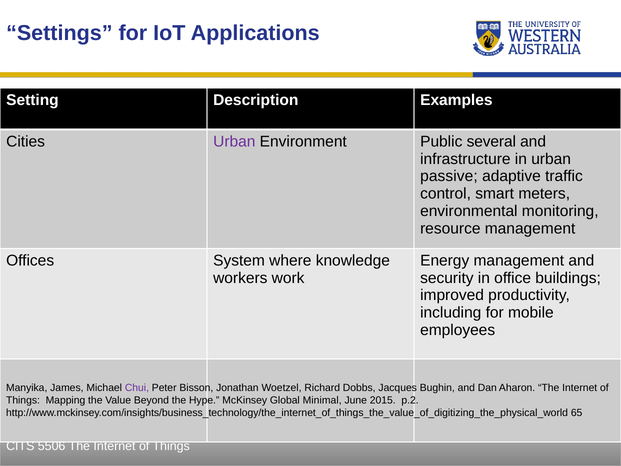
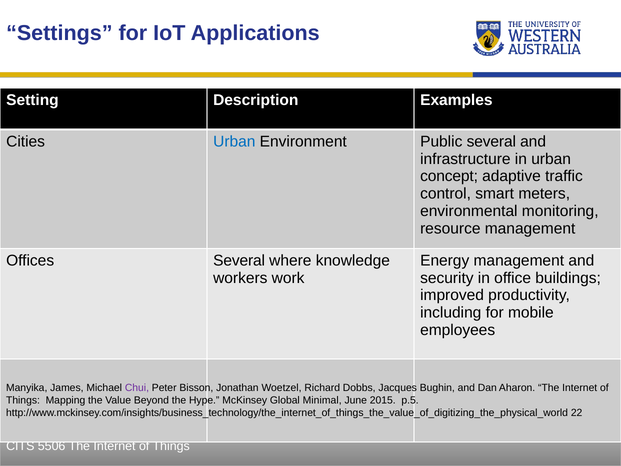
Urban colour: purple -> blue (234, 141)
passive: passive -> concept (449, 176)
Offices System: System -> Several (239, 260)
p.2: p.2 -> p.5 (410, 400)
65: 65 -> 22 (577, 413)
